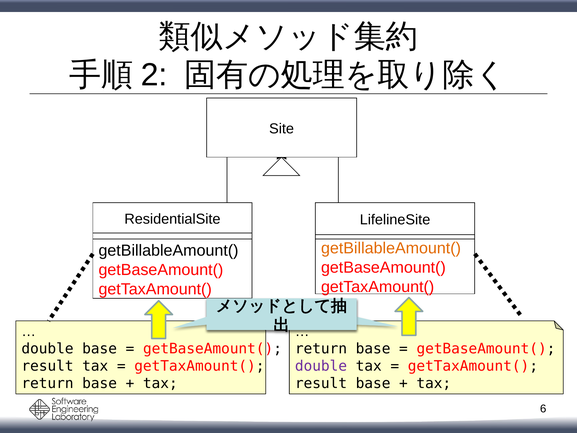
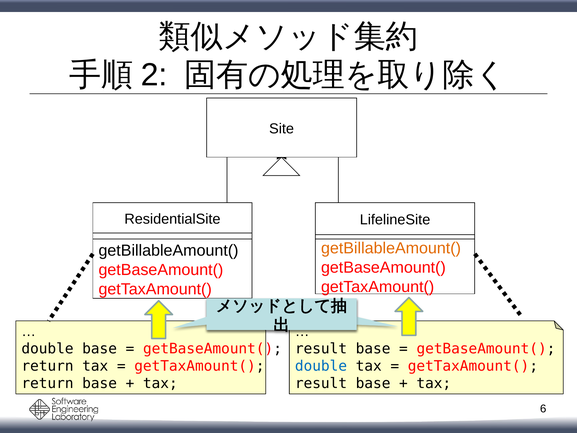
return: return -> result (321, 349)
result: result -> return (48, 366)
double colour: purple -> blue (321, 366)
